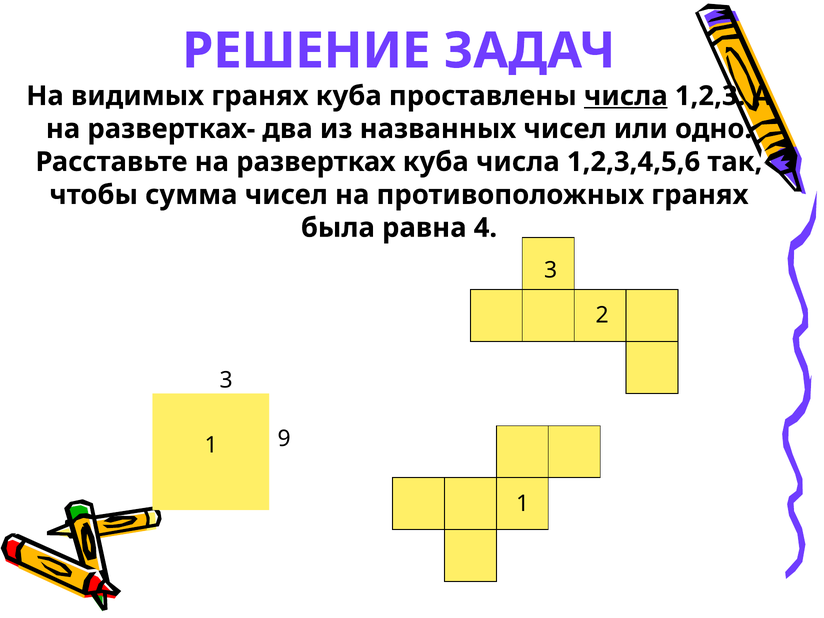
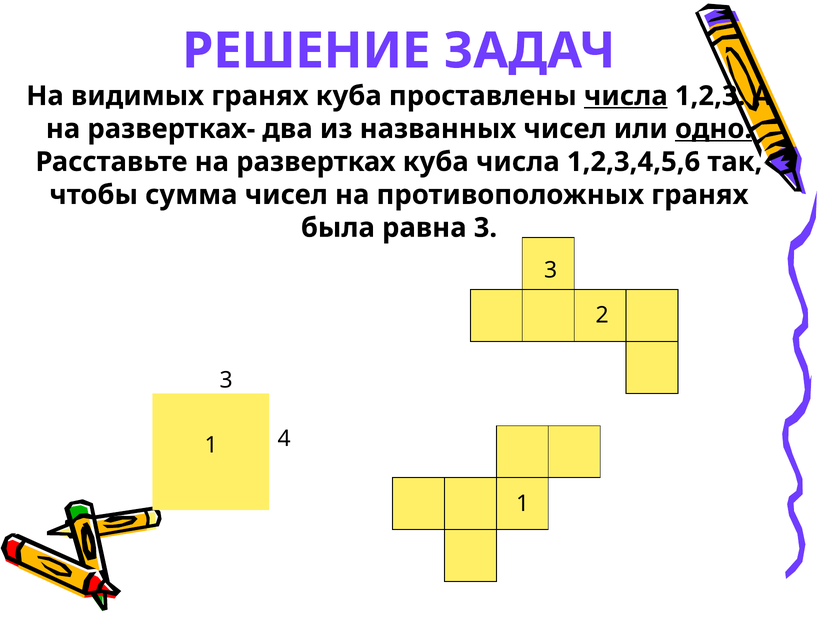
одно underline: none -> present (714, 129)
равна 4: 4 -> 3 (485, 228)
9: 9 -> 4 (284, 439)
